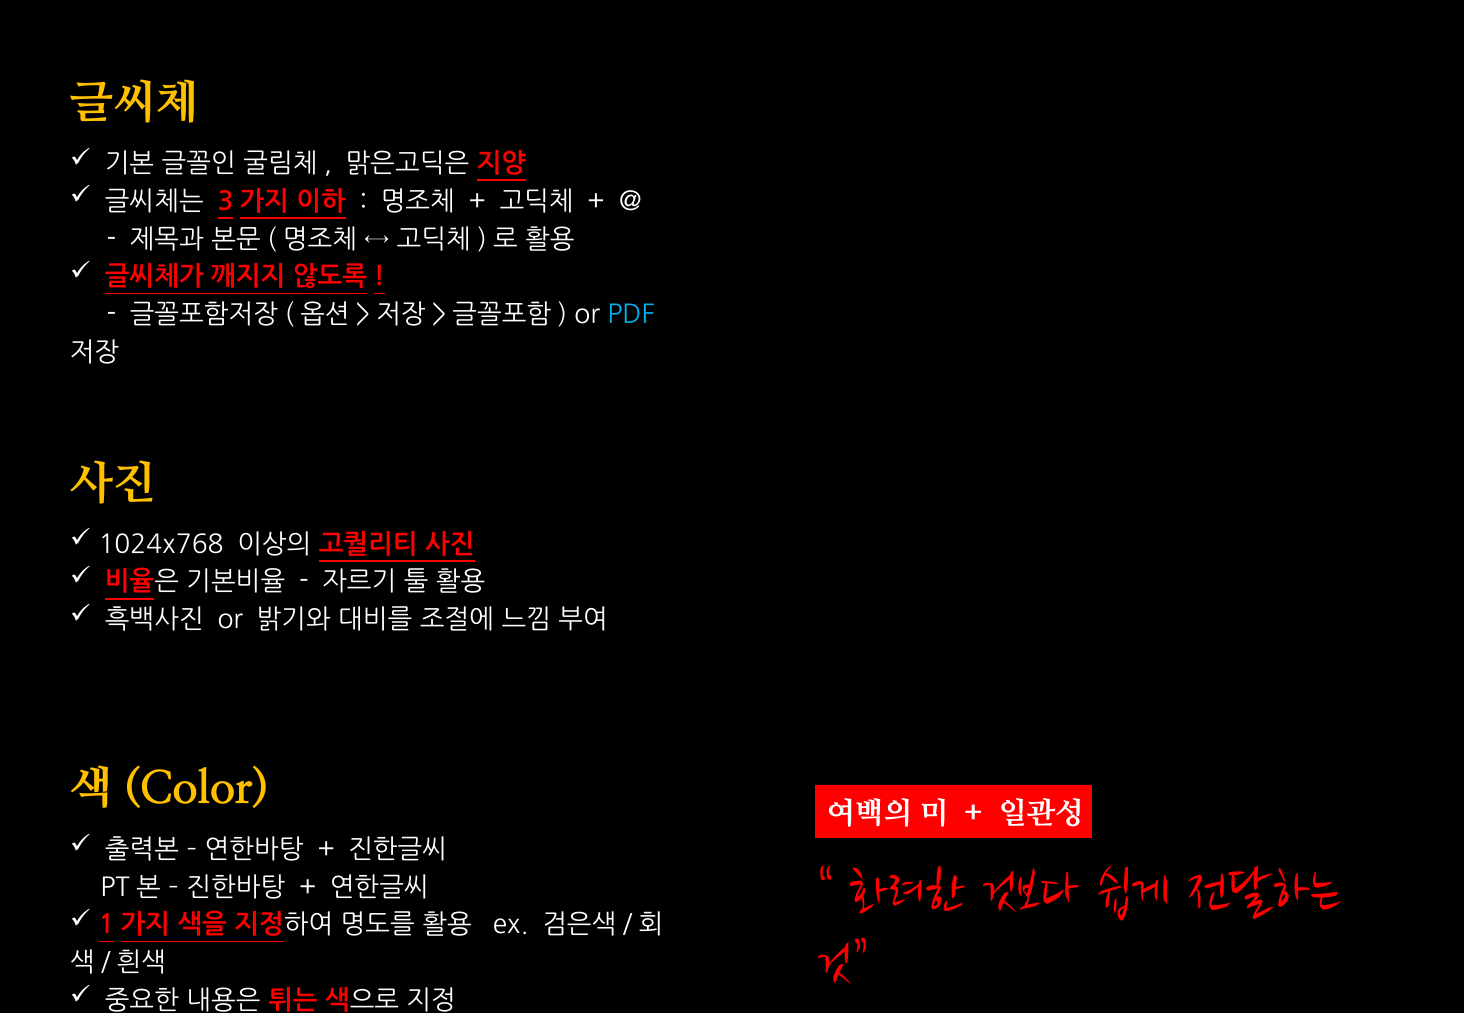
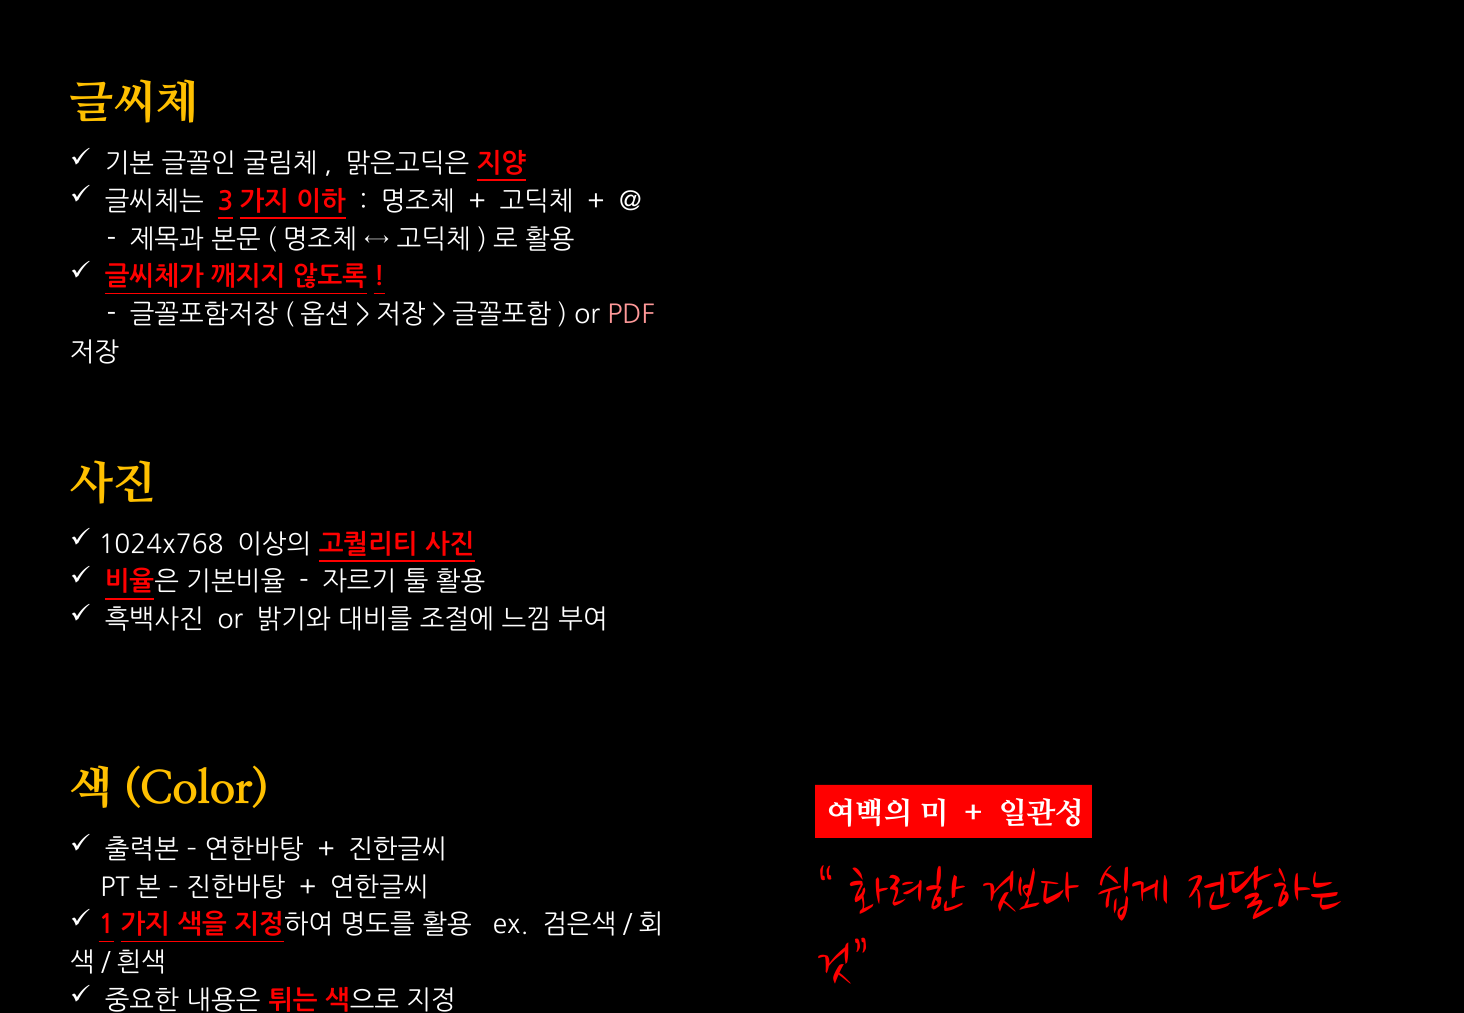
PDF colour: light blue -> pink (631, 315)
